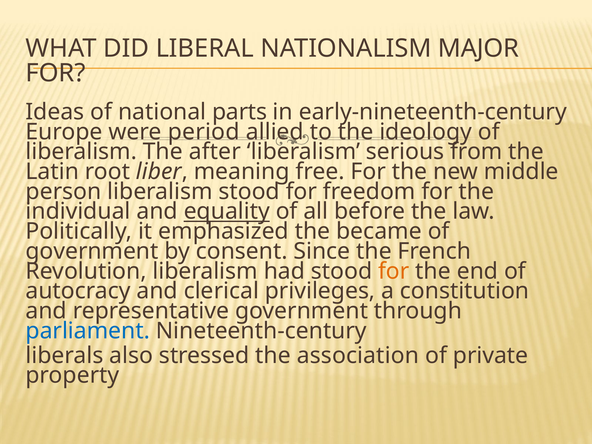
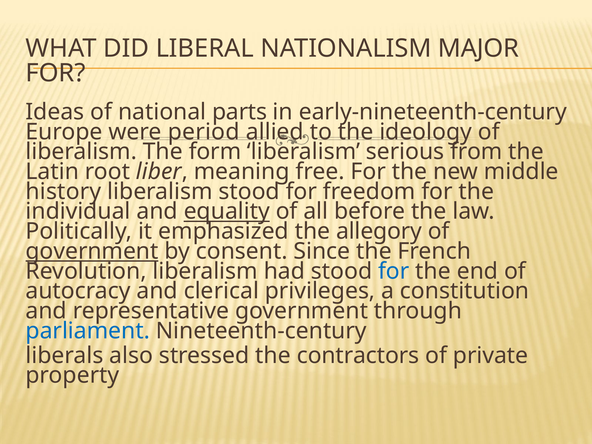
after: after -> form (215, 152)
person: person -> history (63, 191)
became: became -> allegory (379, 231)
government underline: none -> present (92, 251)
for colour: orange -> blue (394, 271)
association: association -> contractors (358, 355)
